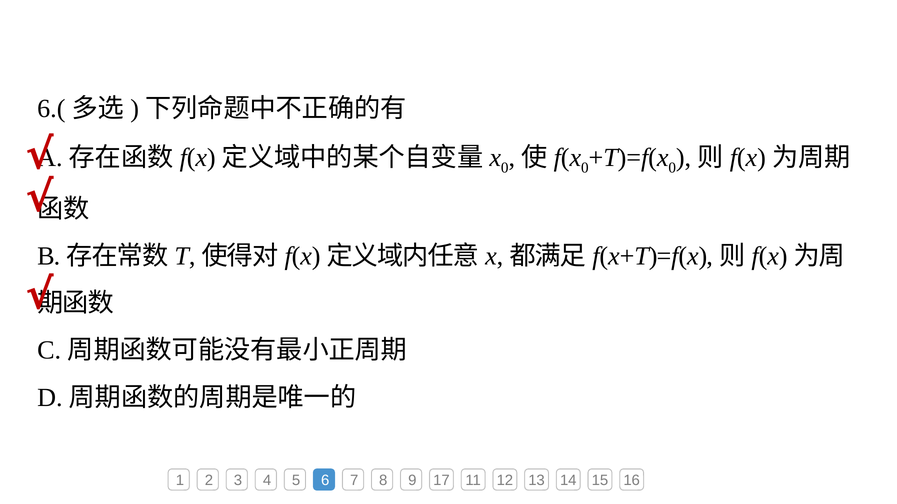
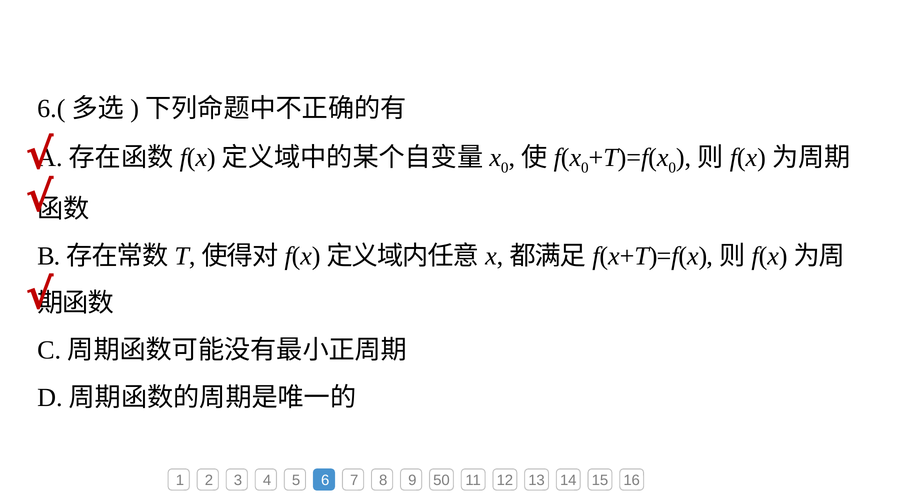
17: 17 -> 50 (442, 481)
